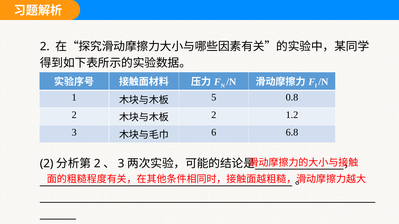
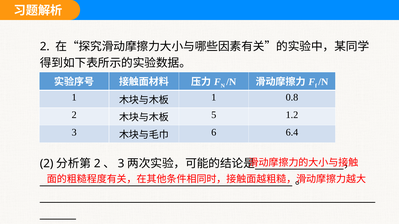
5: 5 -> 1 (214, 98)
2: 2 -> 5 (214, 115)
6.8: 6.8 -> 6.4 (292, 132)
